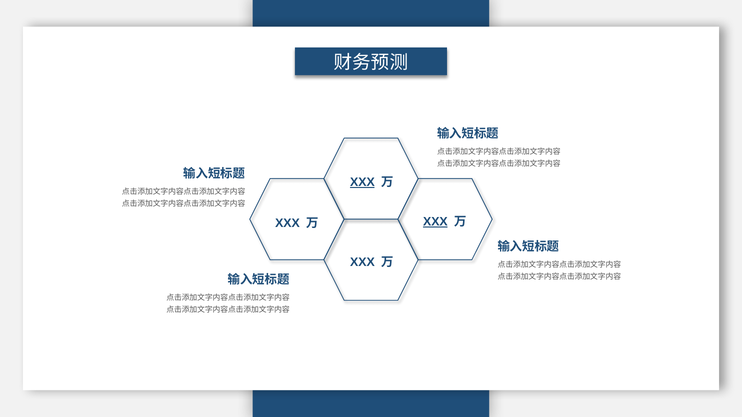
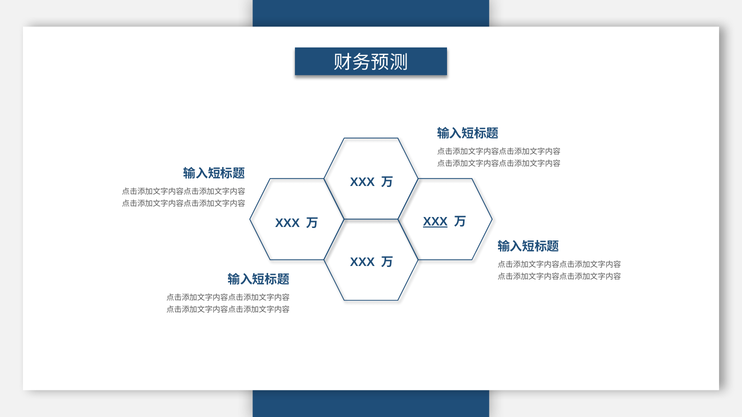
XXX underline: present -> none (362, 182)
